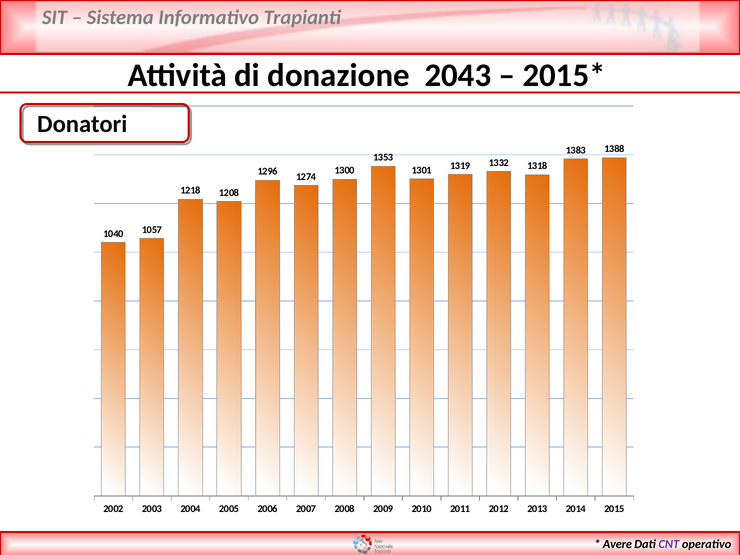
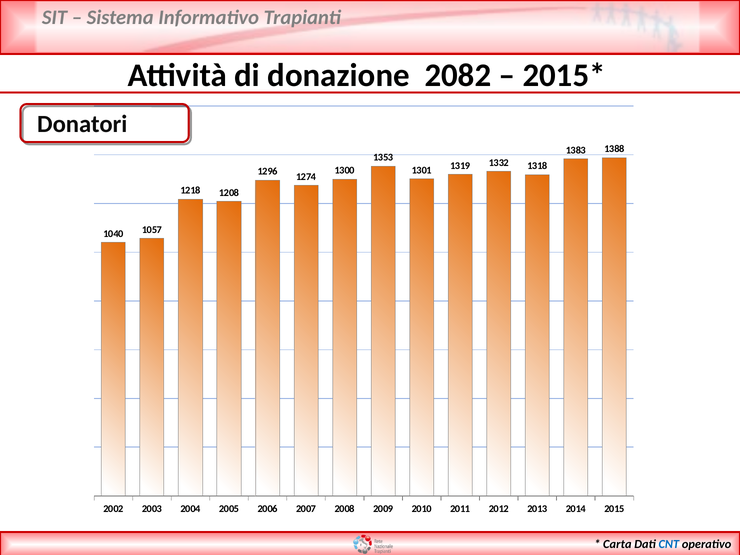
2043: 2043 -> 2082 (458, 75)
Avere: Avere -> Carta (617, 544)
CNT colour: purple -> blue (669, 544)
